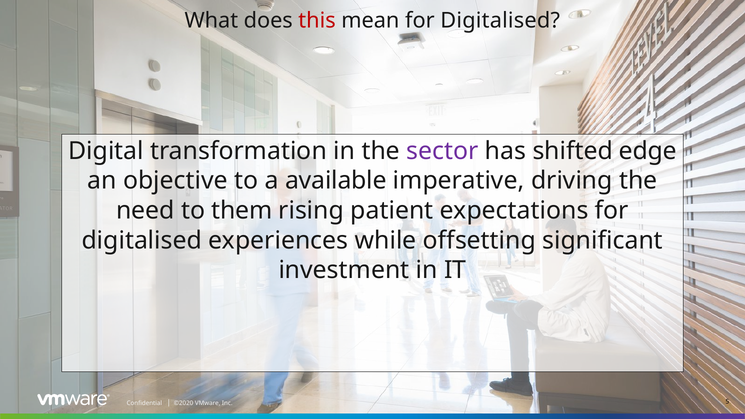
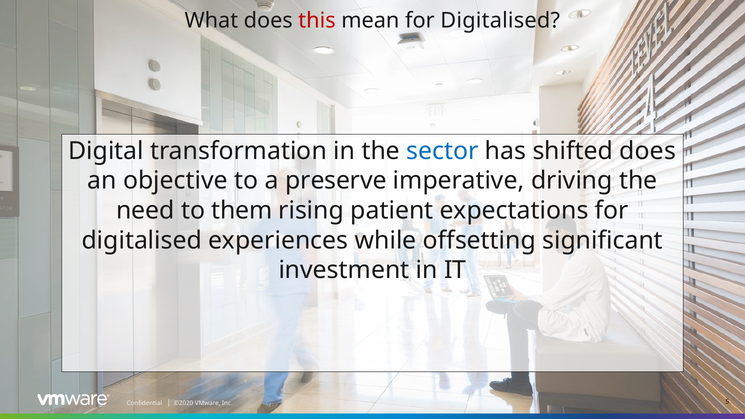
sector colour: purple -> blue (442, 151)
shifted edge: edge -> does (648, 151)
available: available -> preserve (336, 181)
